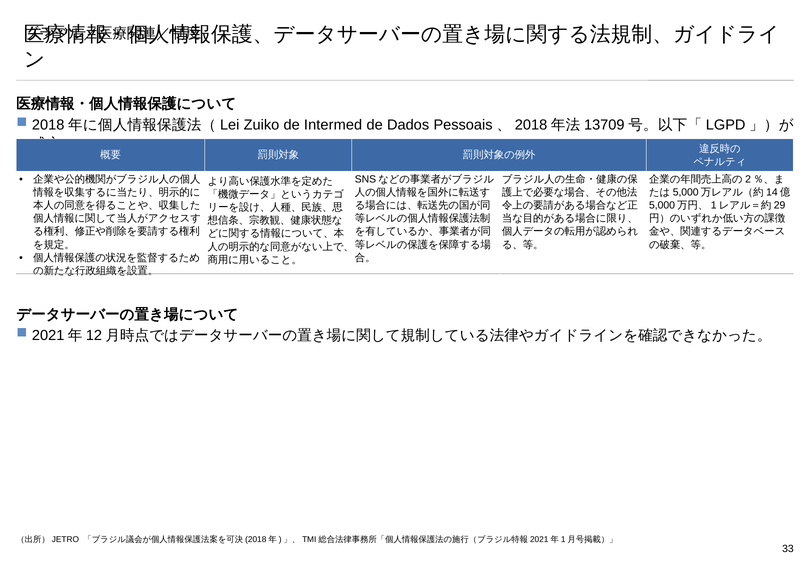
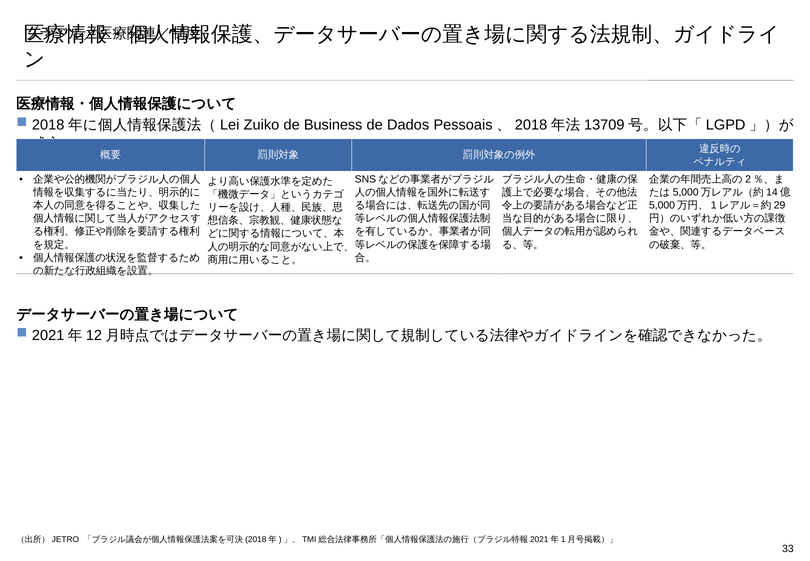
Intermed: Intermed -> Business (333, 125)
